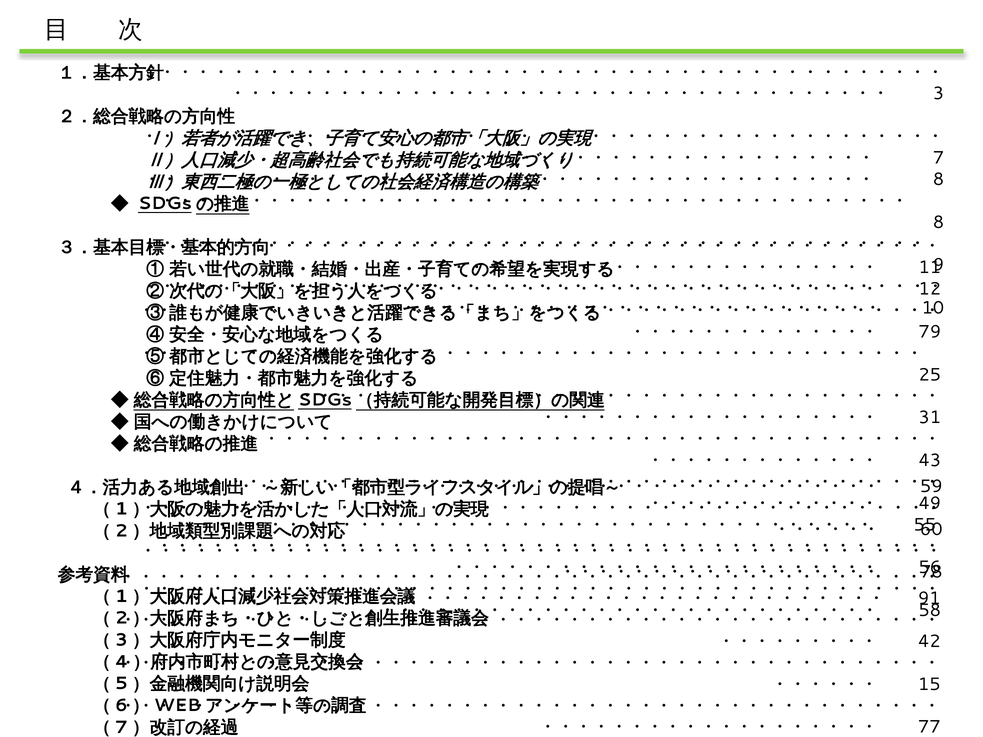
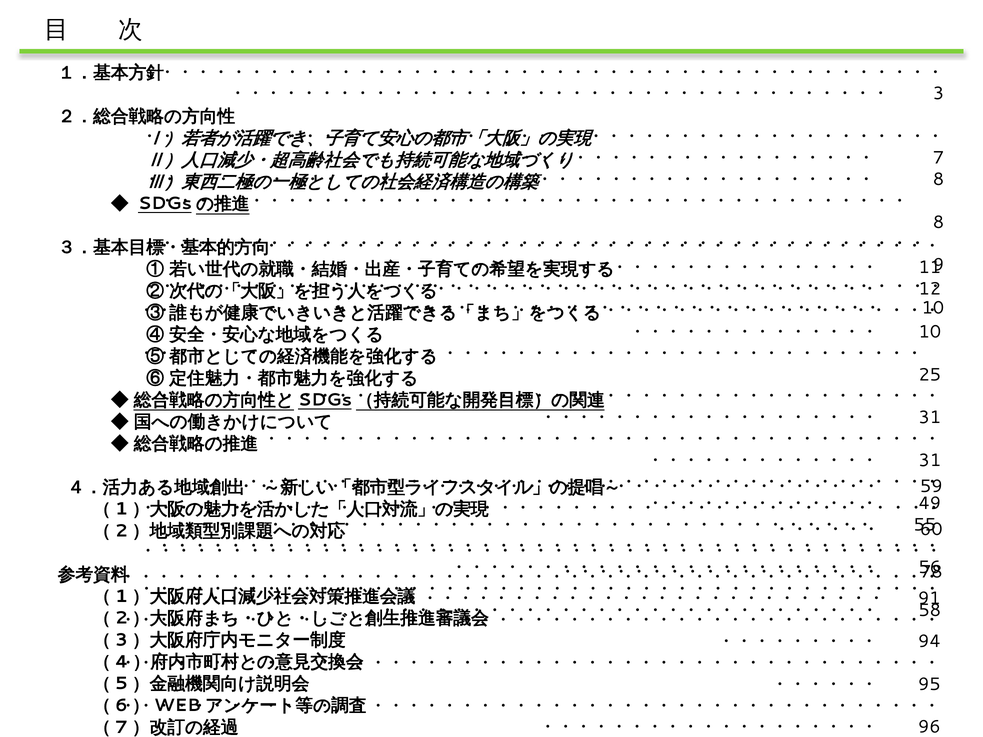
79: 79 -> 10 (930, 332)
43: 43 -> 31 (930, 461)
42: 42 -> 94 (929, 642)
15: 15 -> 95 (929, 684)
77: 77 -> 96 (929, 727)
